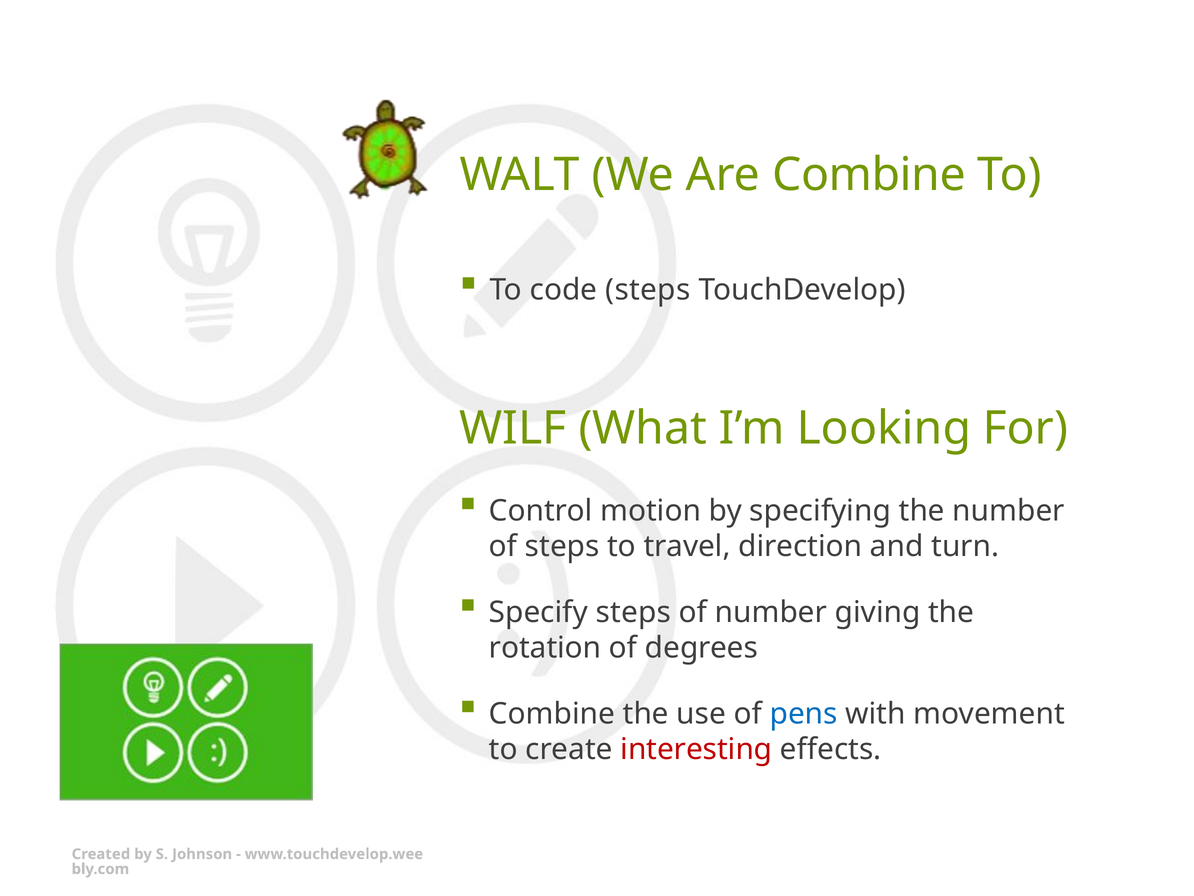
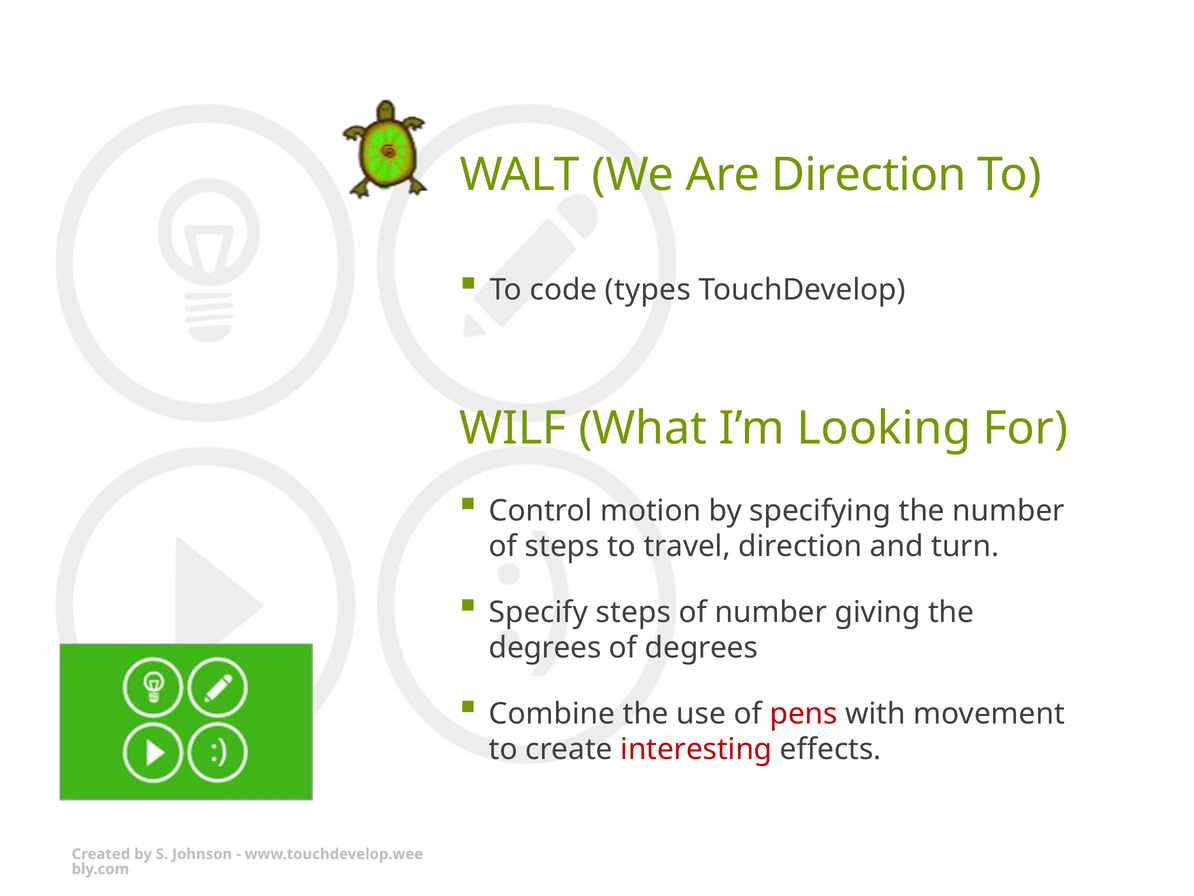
Are Combine: Combine -> Direction (869, 175)
code steps: steps -> types (648, 290)
rotation: rotation -> degrees (545, 648)
pens colour: blue -> red (804, 713)
